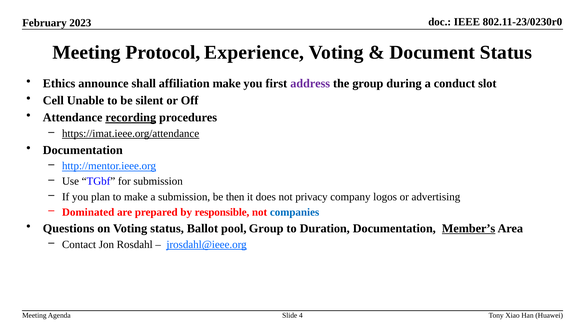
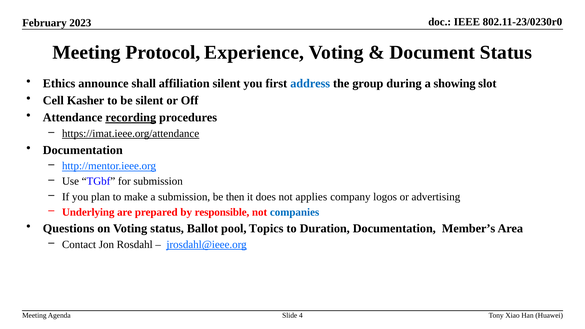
affiliation make: make -> silent (227, 83)
address colour: purple -> blue (310, 83)
conduct: conduct -> showing (455, 83)
Unable: Unable -> Kasher (86, 101)
privacy: privacy -> applies (311, 197)
Dominated: Dominated -> Underlying (88, 212)
pool Group: Group -> Topics (266, 229)
Member’s underline: present -> none (469, 229)
